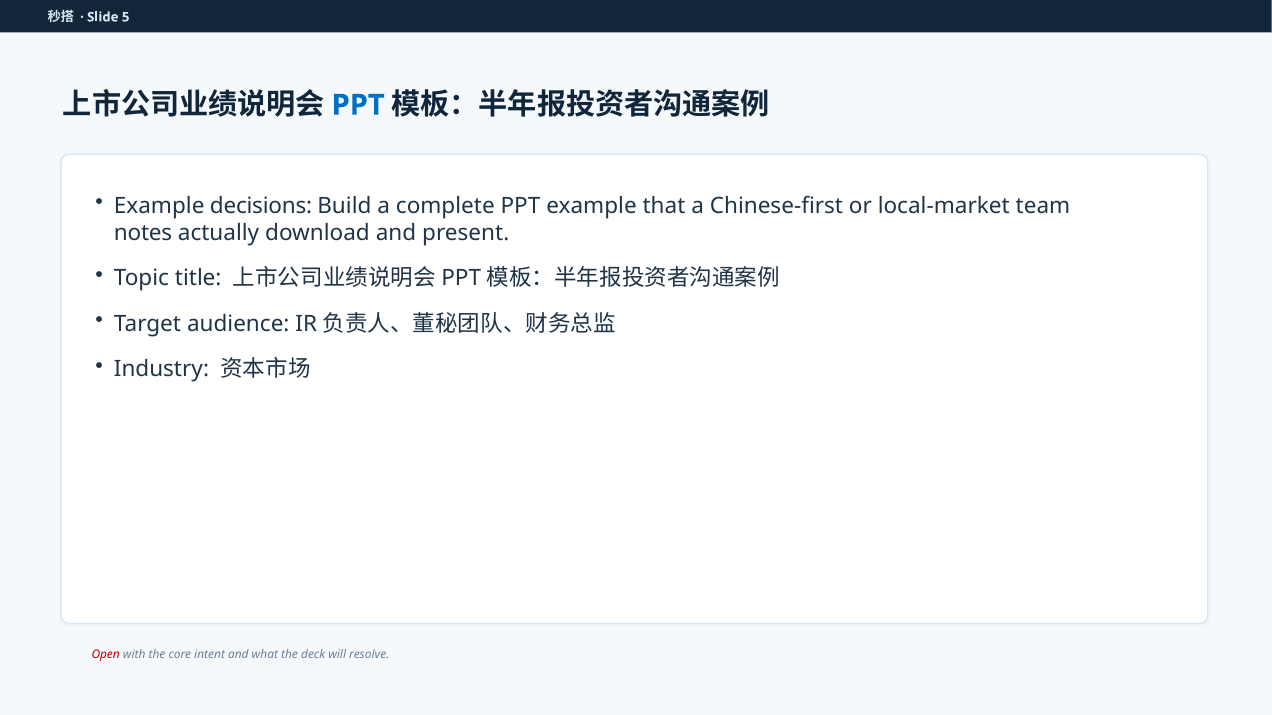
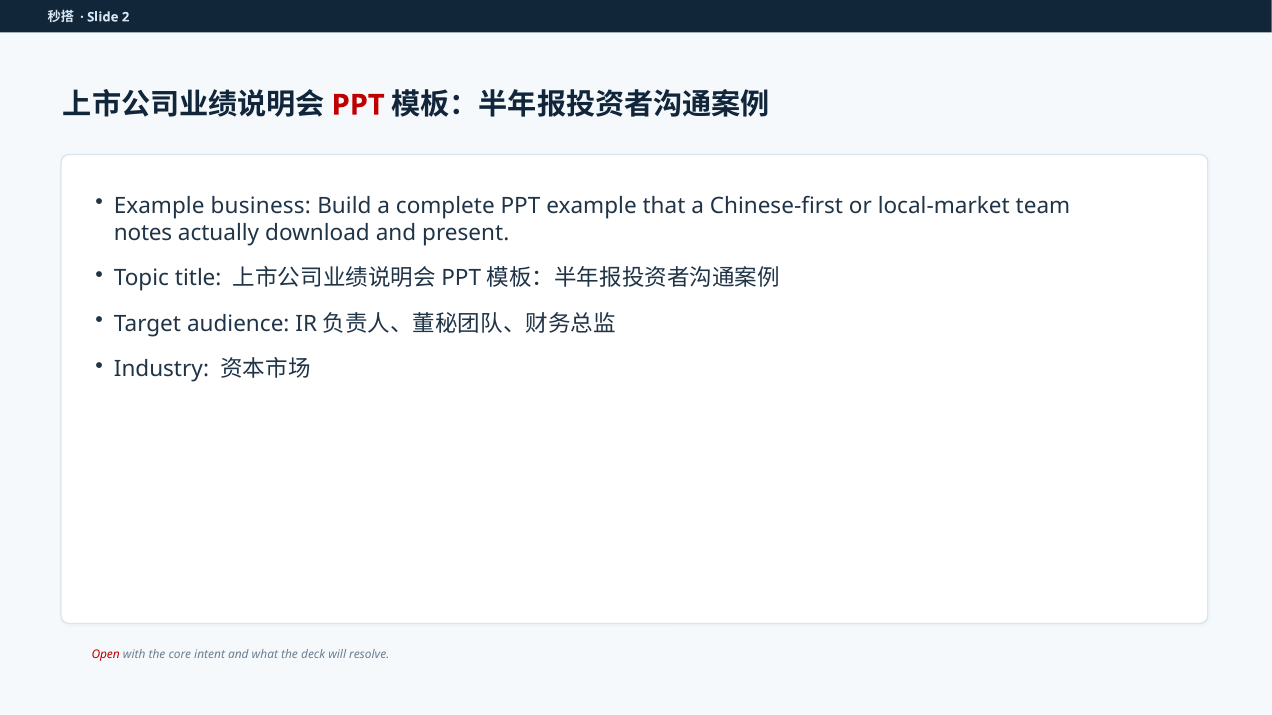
5: 5 -> 2 (126, 17)
PPT colour: blue -> red (358, 105)
decisions: decisions -> business (261, 206)
